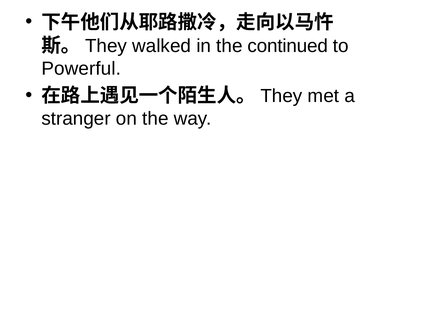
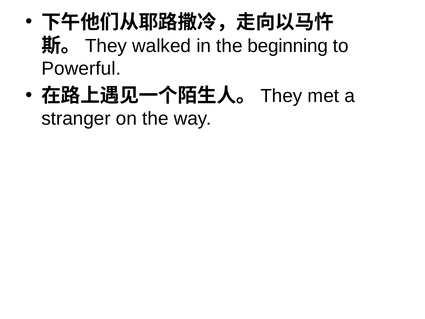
continued: continued -> beginning (288, 46)
